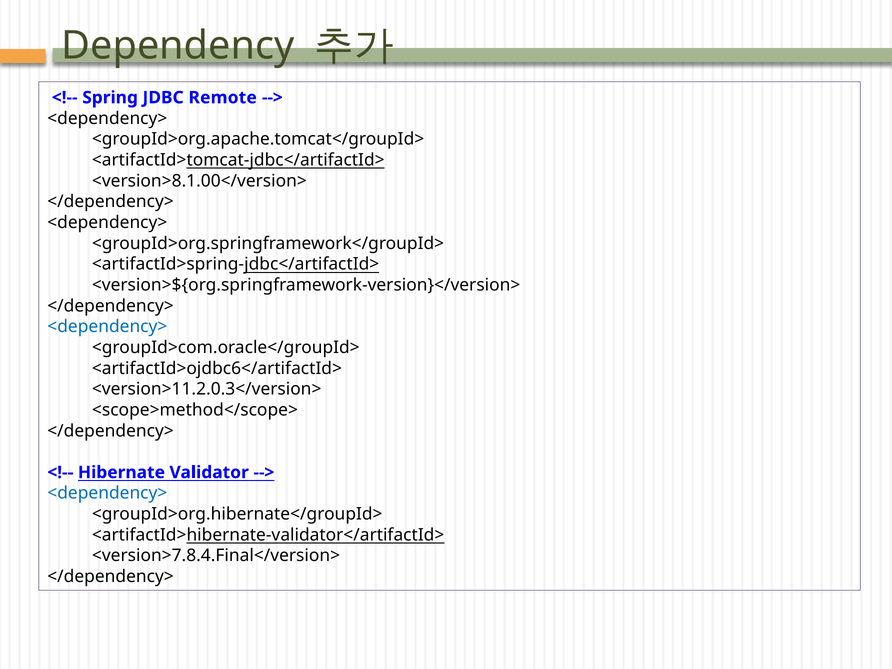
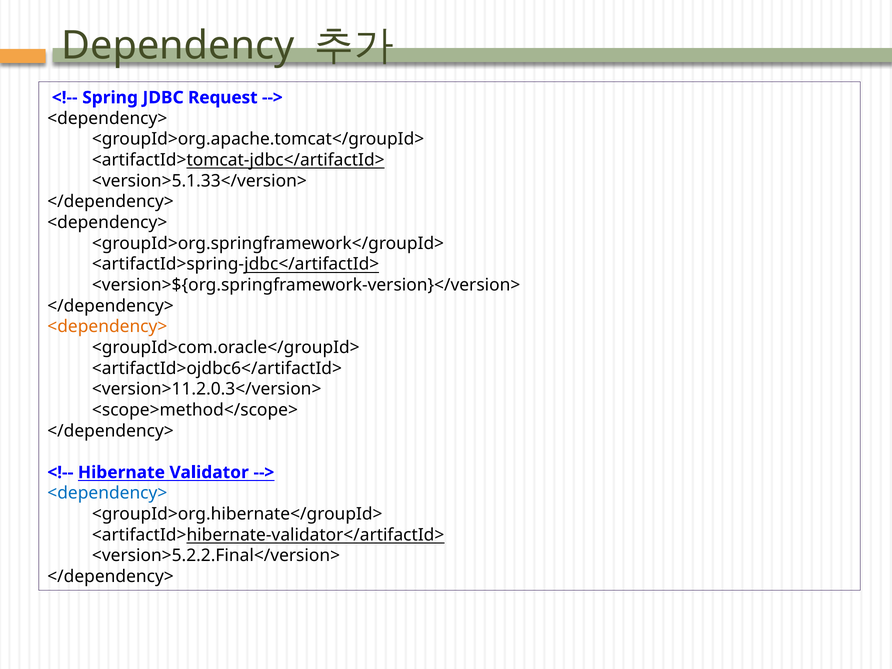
Remote: Remote -> Request (223, 98)
<version>8.1.00</version>: <version>8.1.00</version> -> <version>5.1.33</version> (199, 181)
<dependency> colour: blue -> orange (107, 327)
<version>7.8.4.Final</version>: <version>7.8.4.Final</version> -> <version>5.2.2.Final</version> (216, 556)
